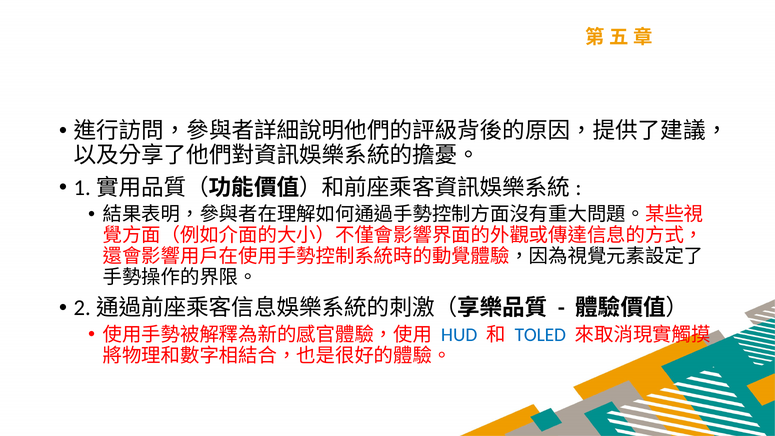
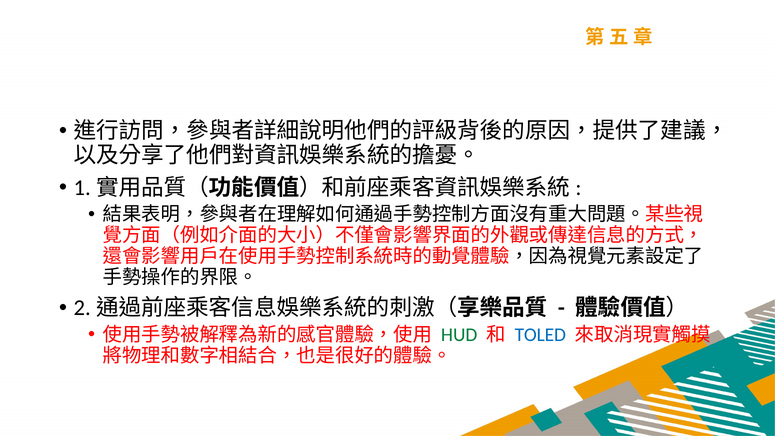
HUD colour: blue -> green (459, 335)
